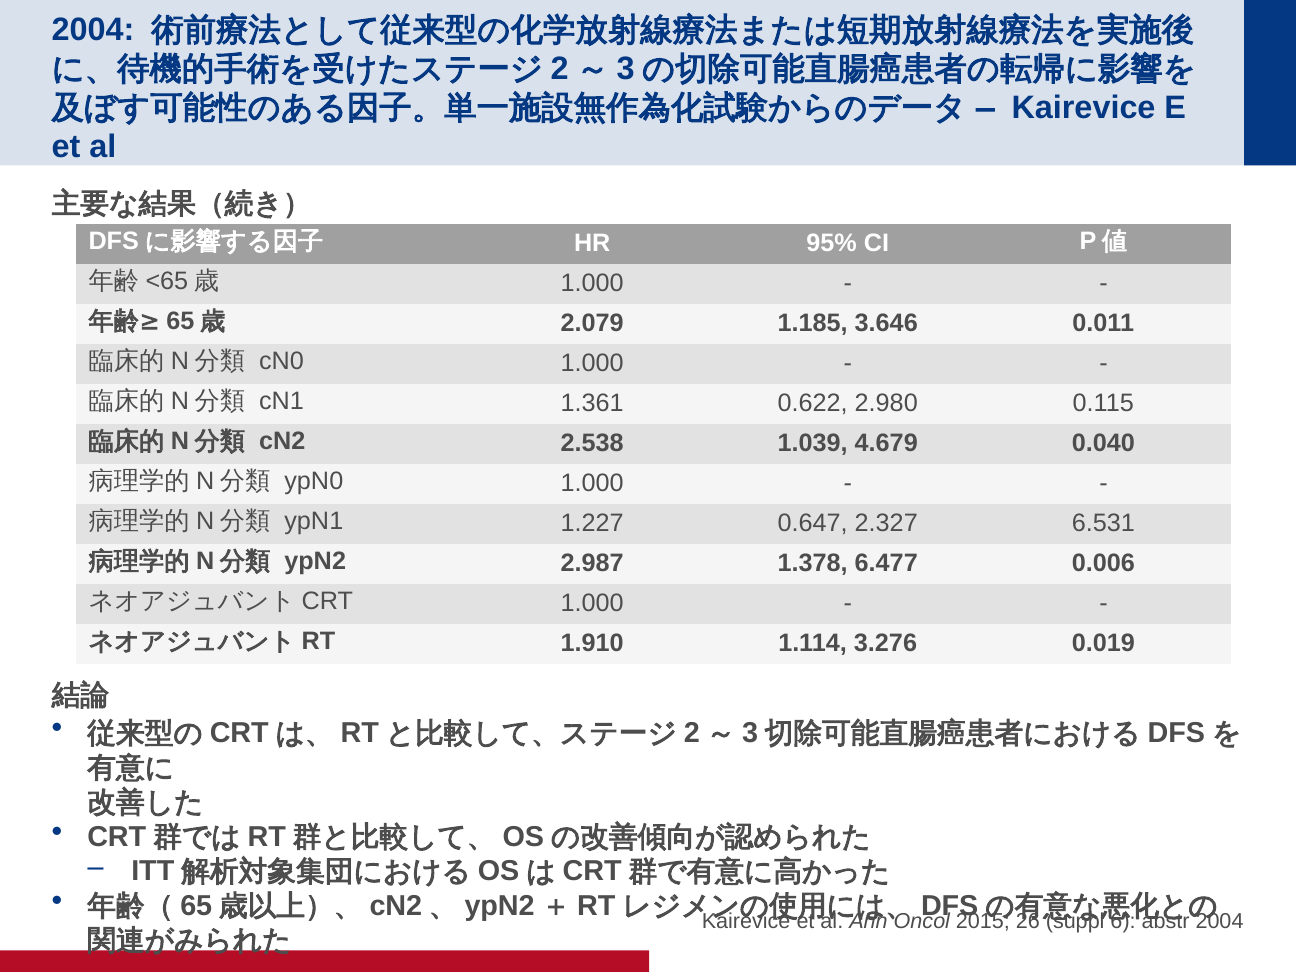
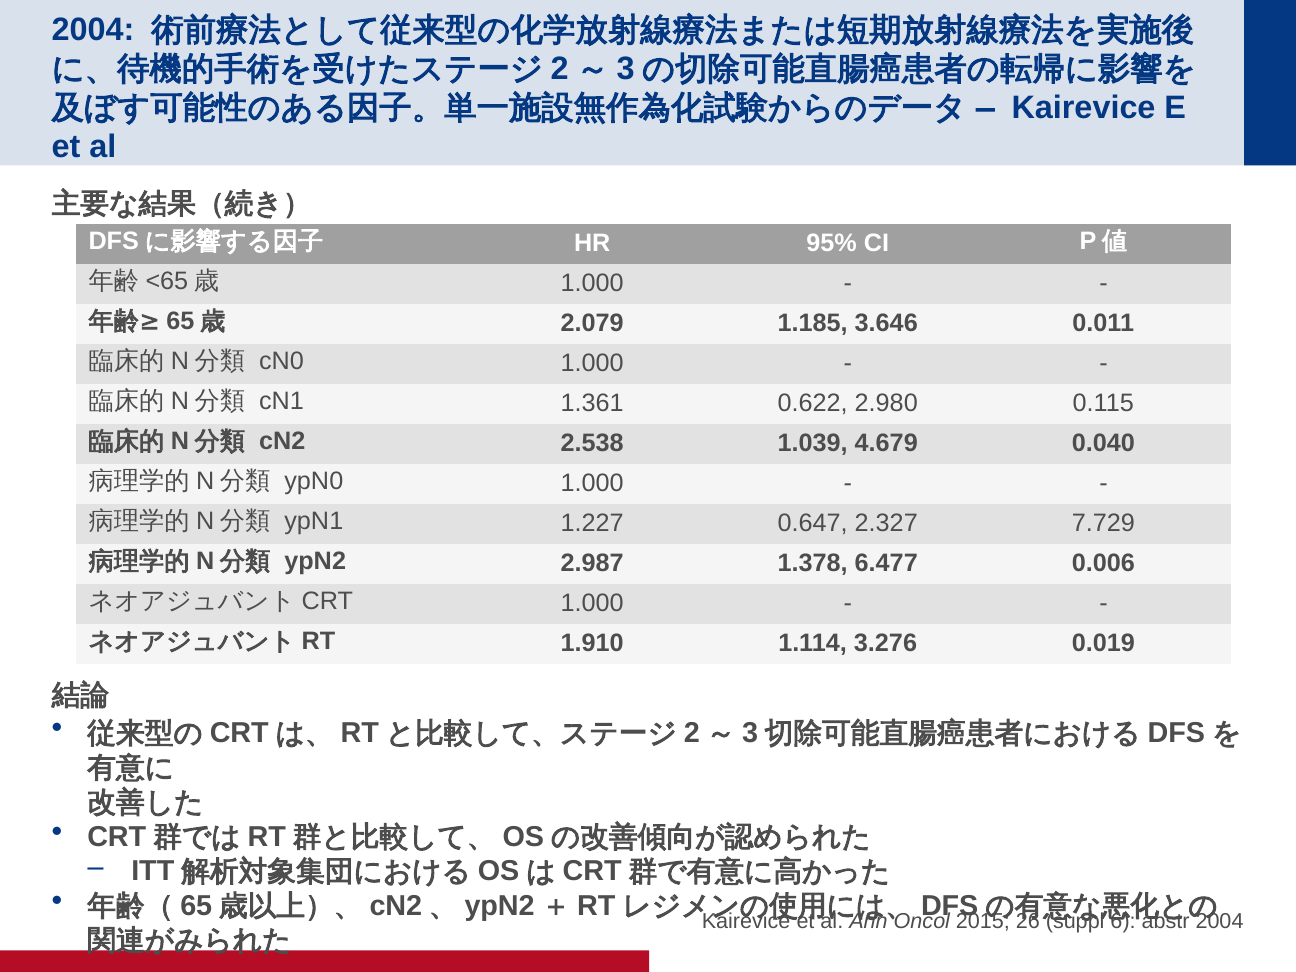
6.531: 6.531 -> 7.729 (1103, 523)
